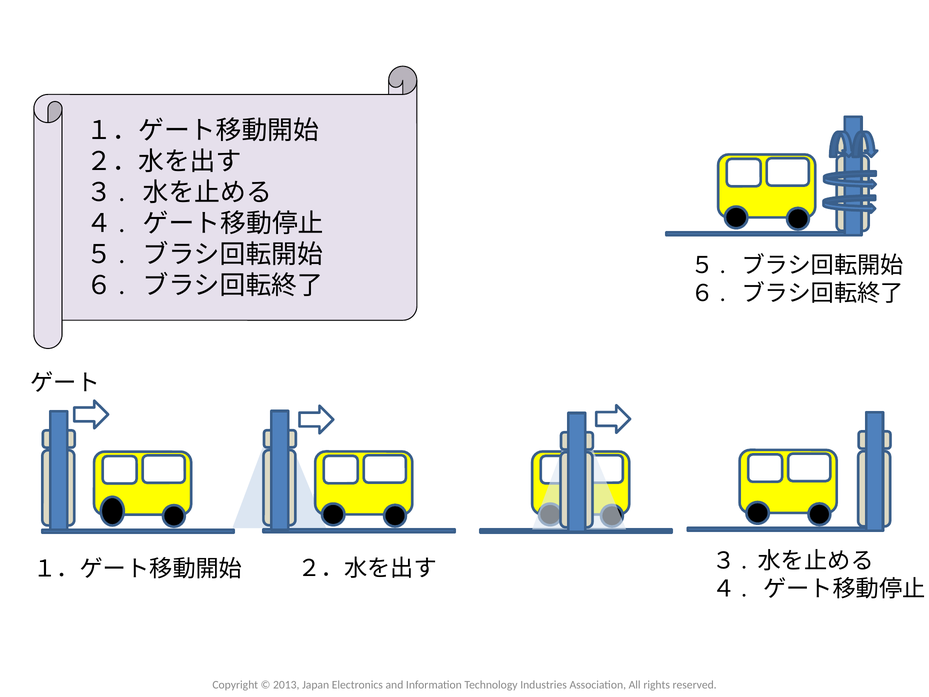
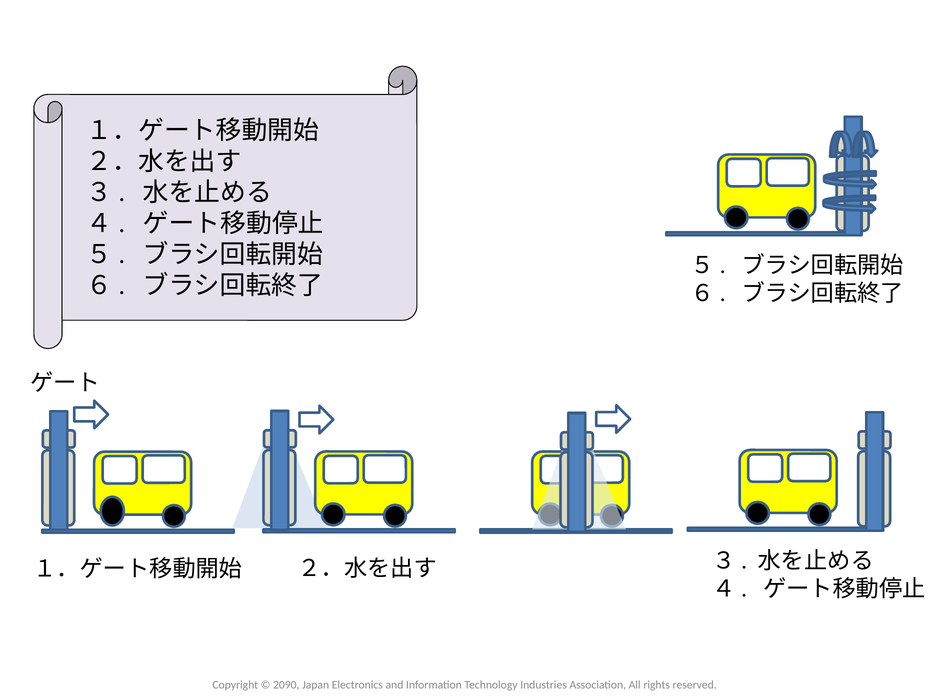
2013: 2013 -> 2090 (286, 685)
